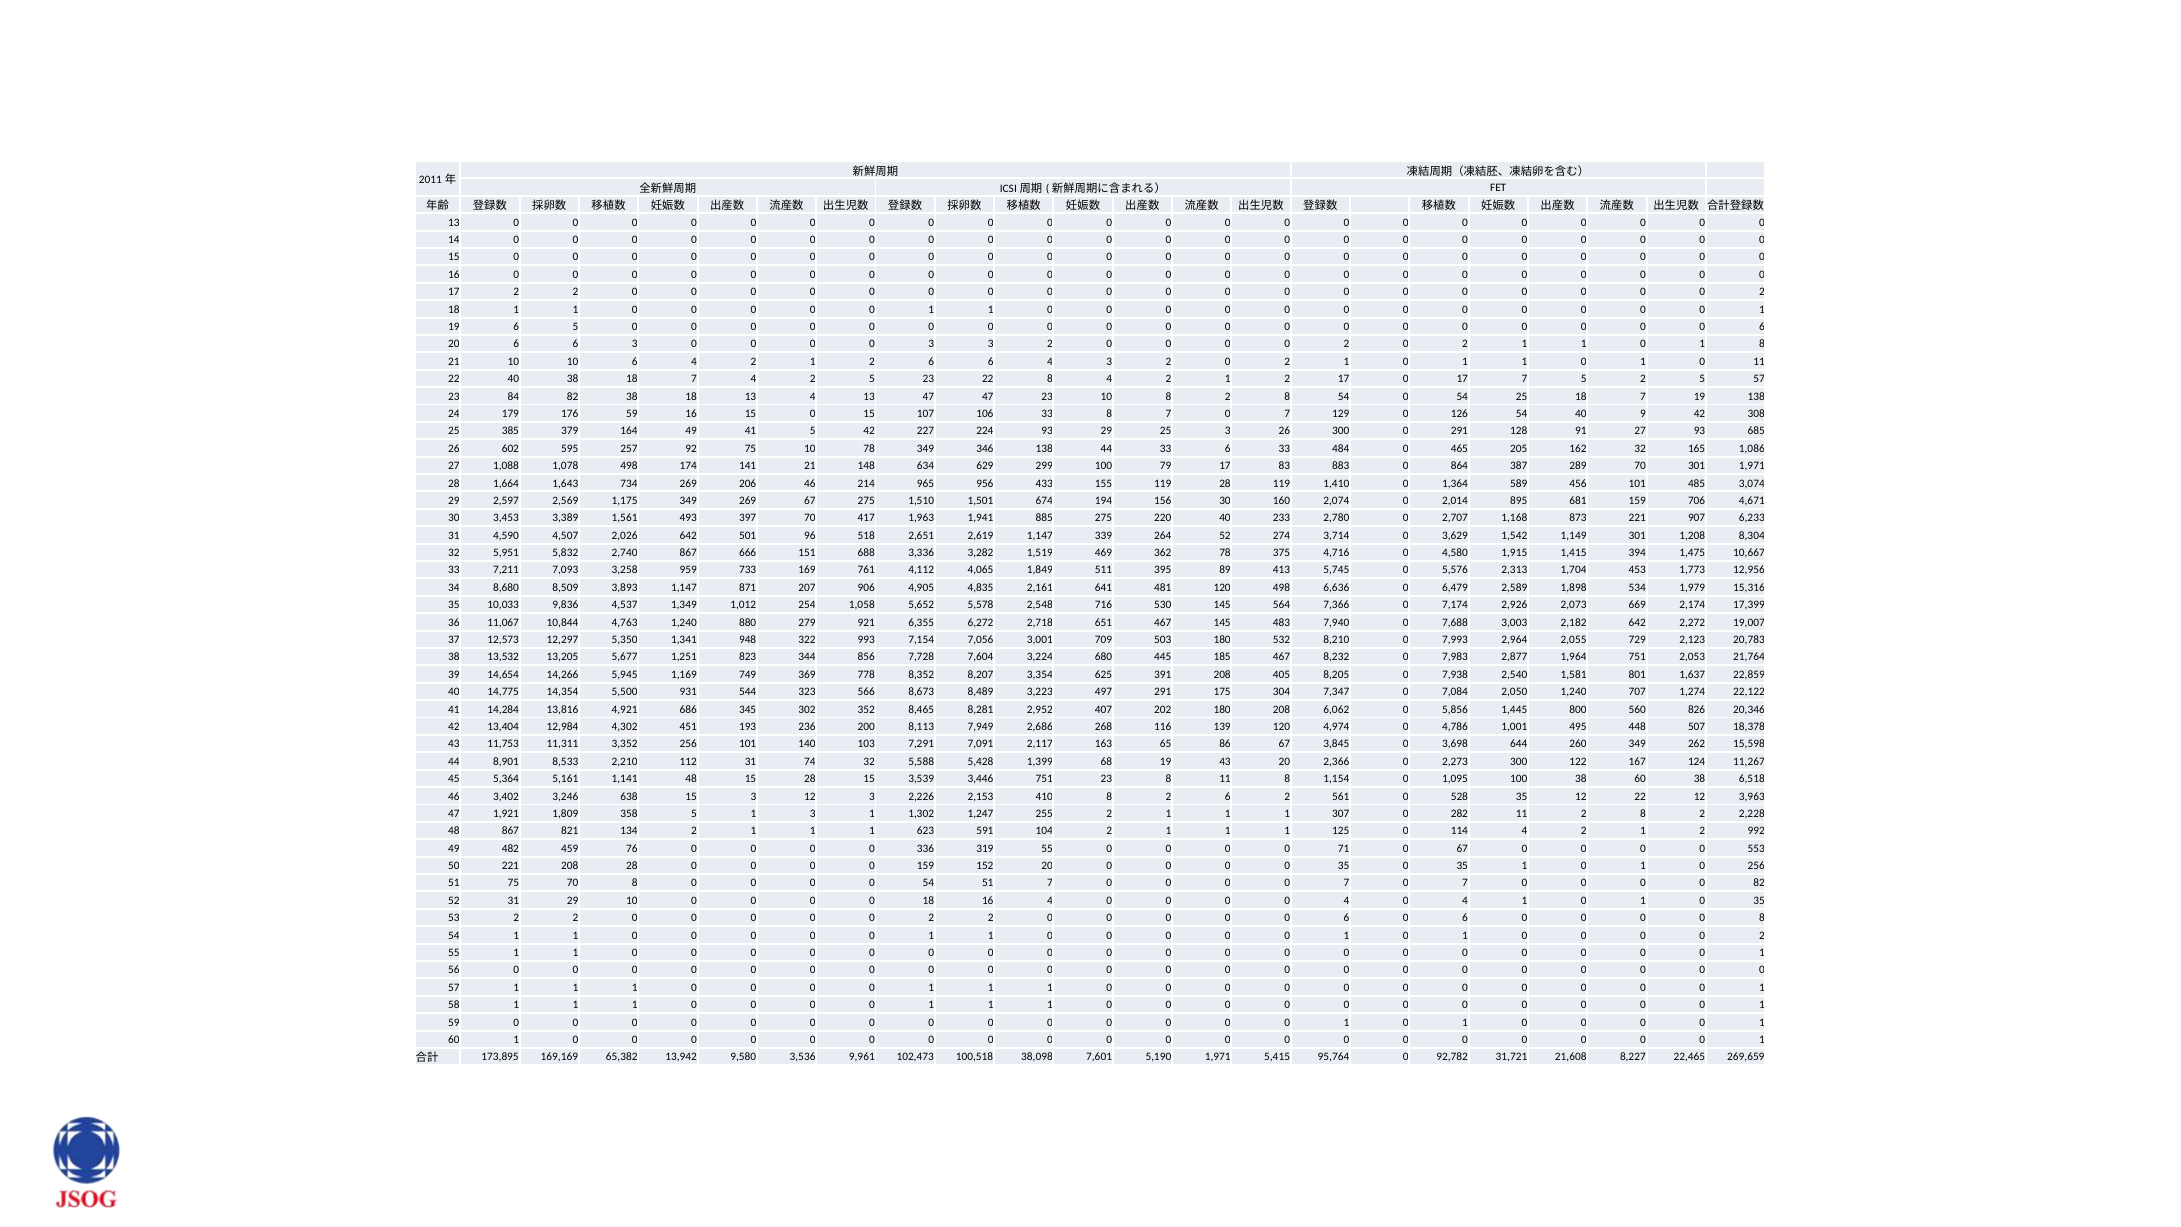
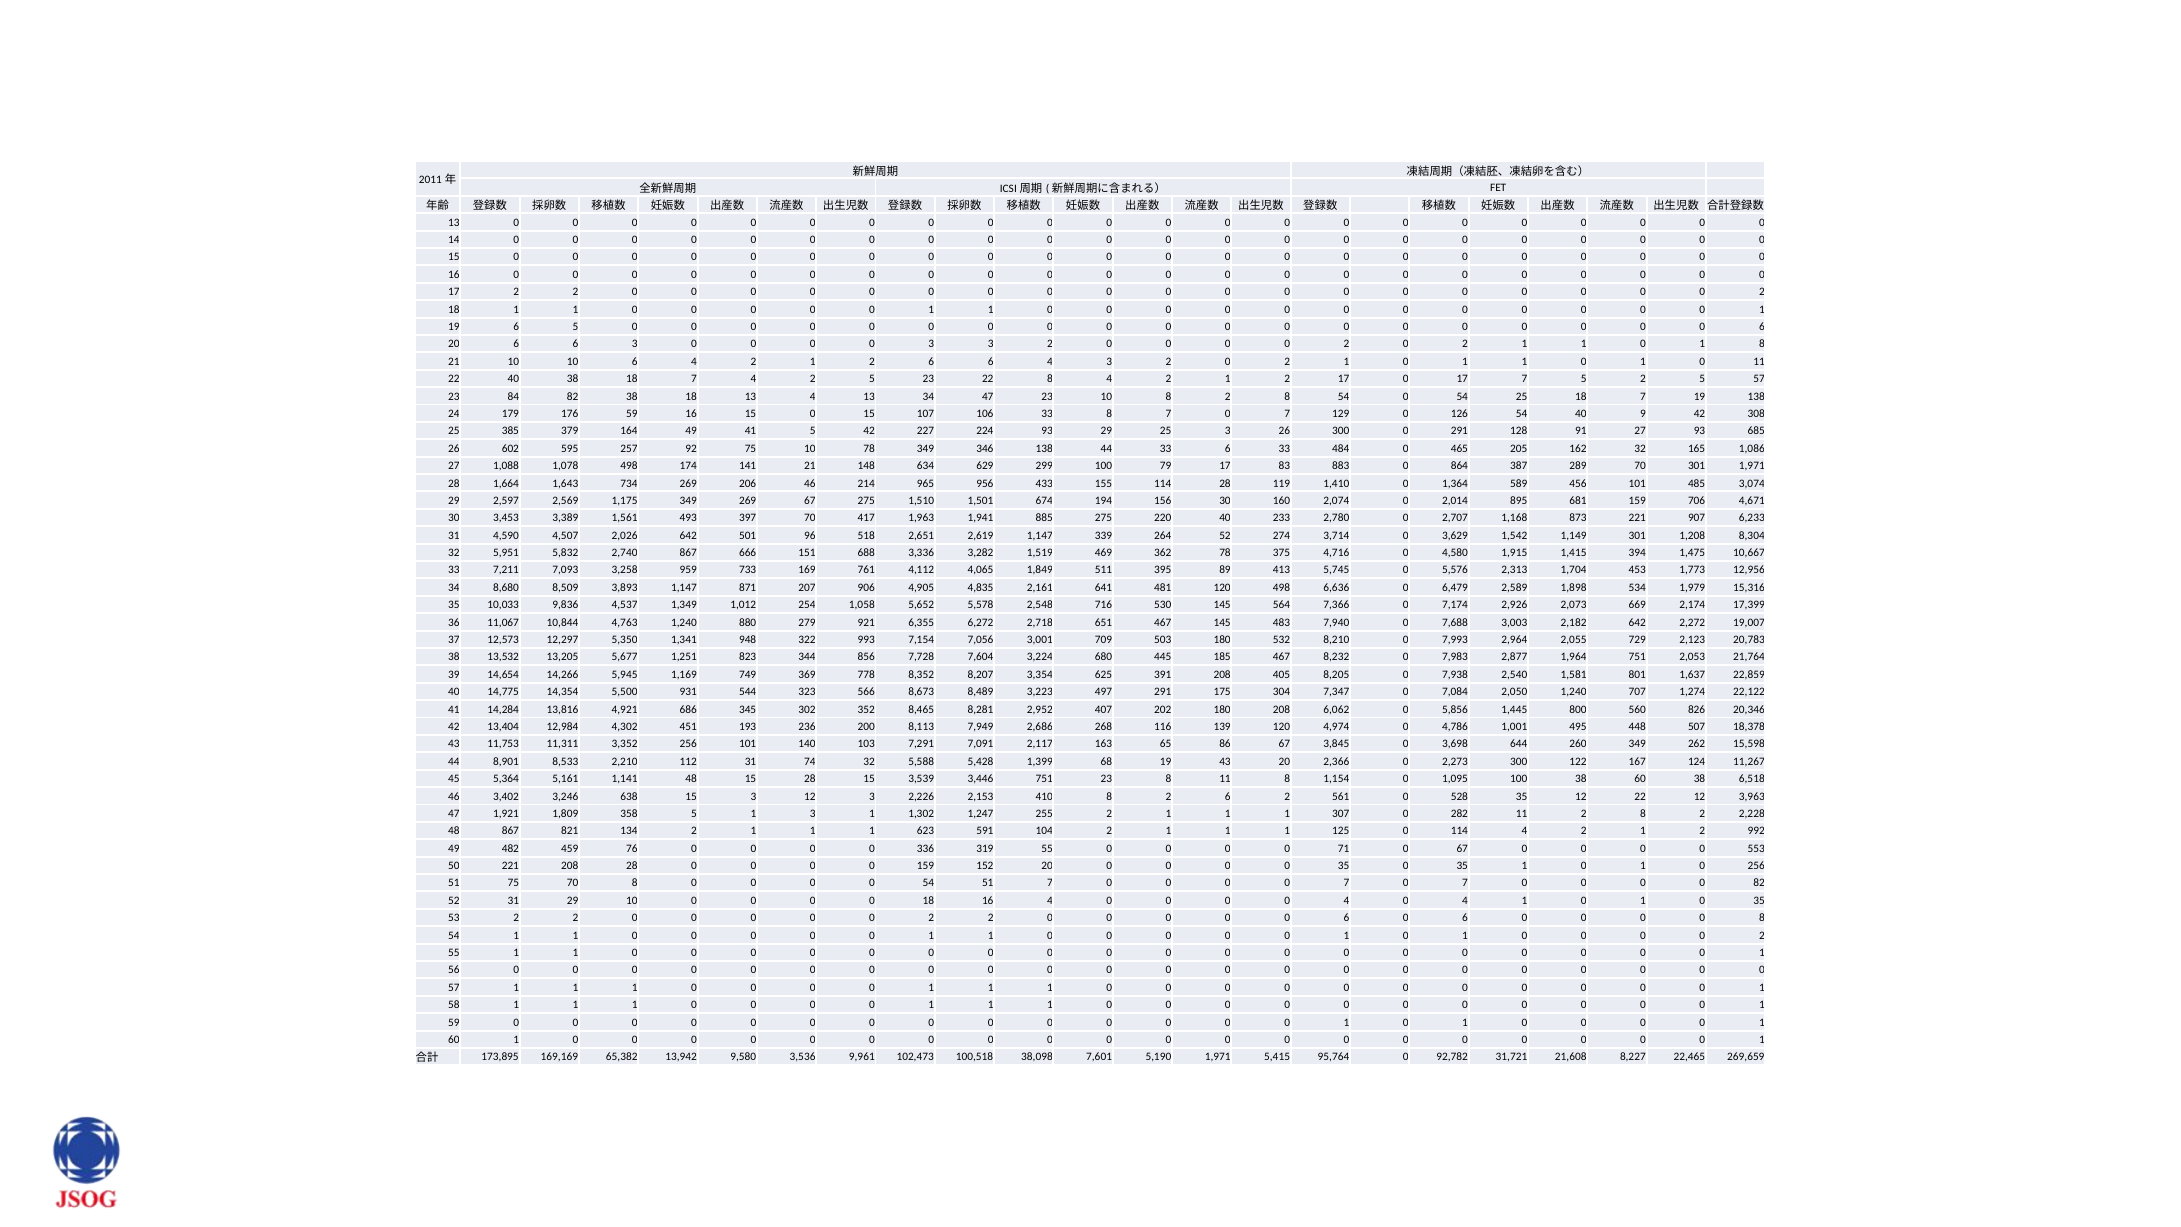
13 47: 47 -> 34 (928, 396)
155 119: 119 -> 114 (1163, 483)
